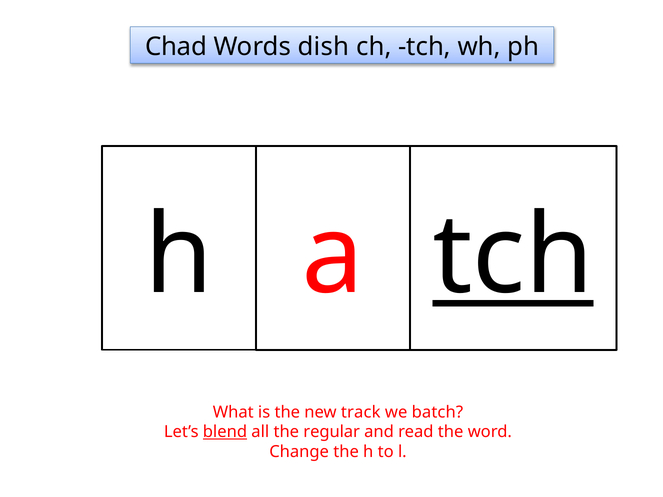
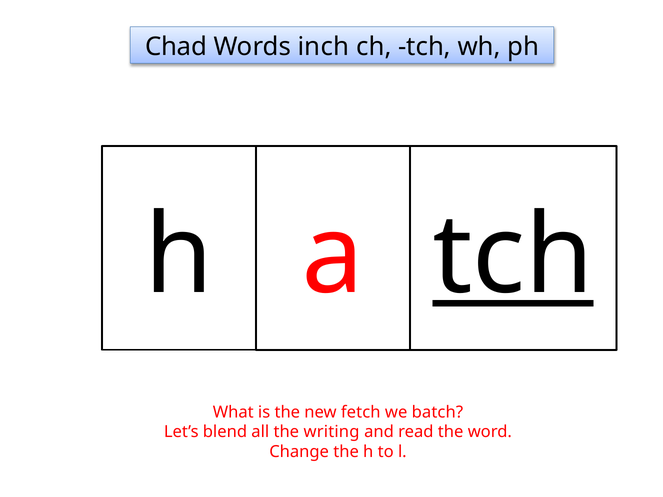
dish: dish -> inch (323, 47)
track: track -> fetch (361, 412)
blend underline: present -> none (225, 432)
regular: regular -> writing (332, 432)
